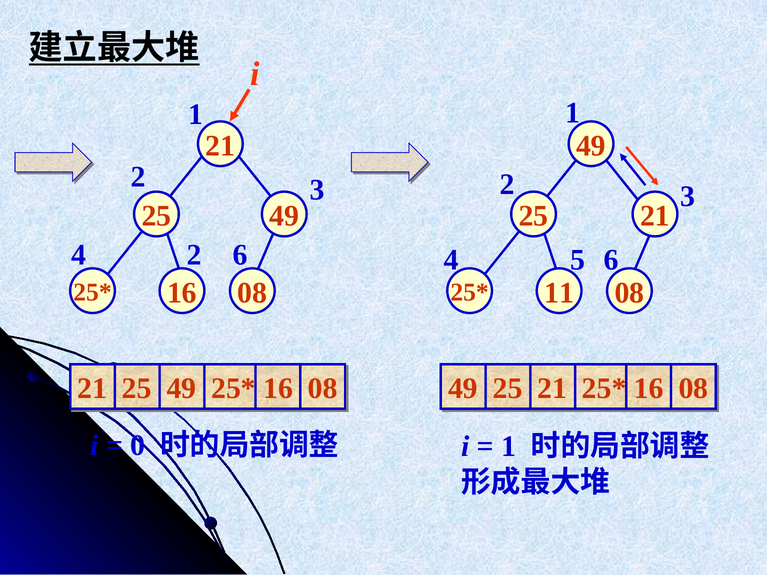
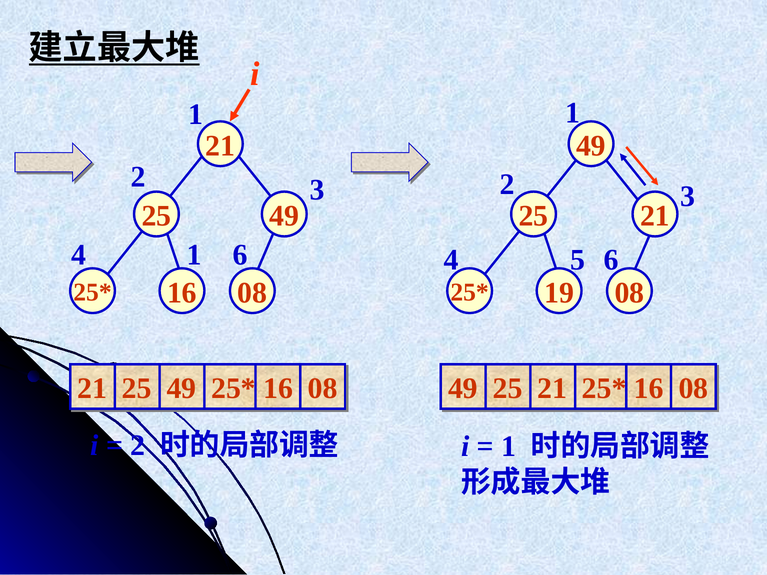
2: 2 -> 1 (194, 255)
11: 11 -> 19 (559, 293)
0: 0 -> 2 (138, 446)
